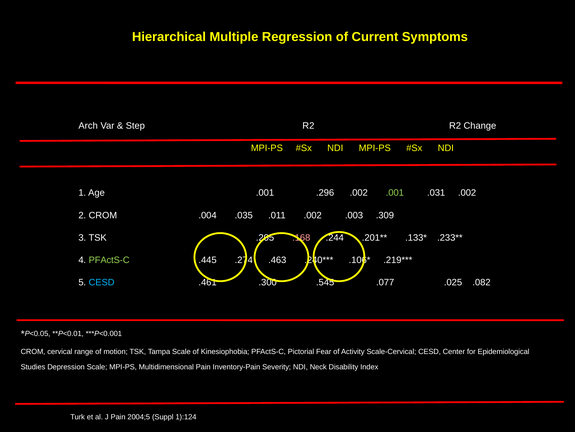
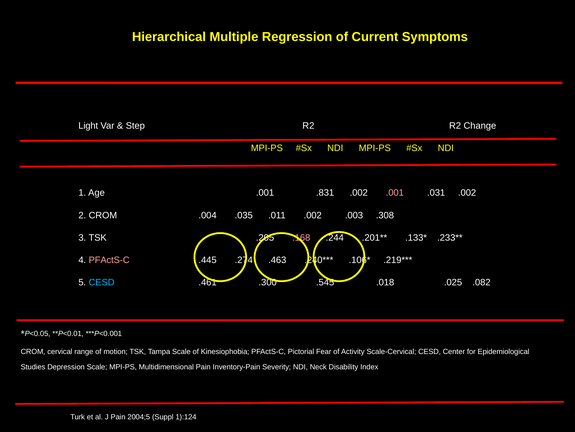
Arch: Arch -> Light (88, 125)
.296: .296 -> .831 (325, 193)
.001 colour: light green -> pink (395, 193)
.309: .309 -> .308 (385, 215)
PFActS-C colour: light green -> pink (109, 260)
.077: .077 -> .018 (385, 282)
